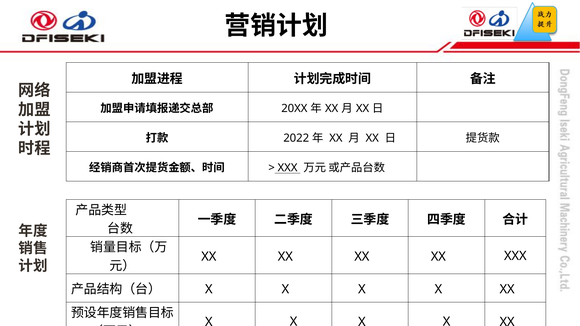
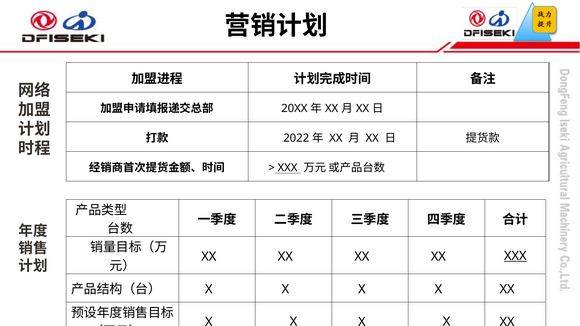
XXX underline: none -> present (515, 256)
